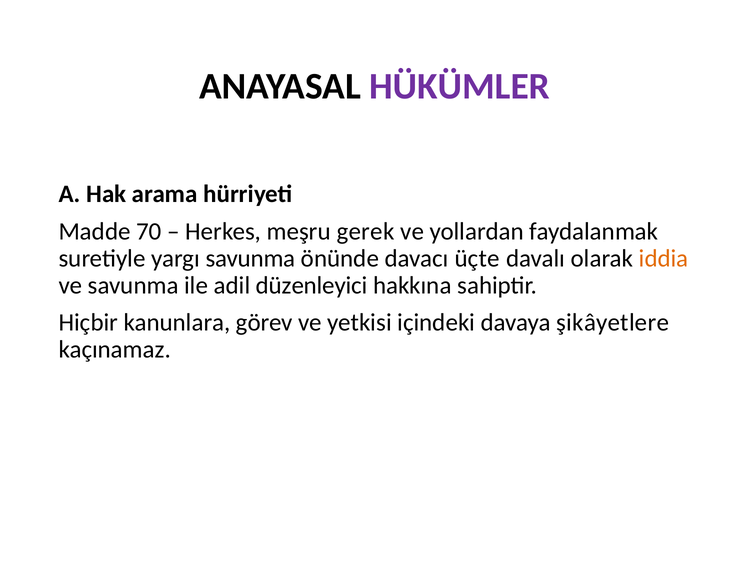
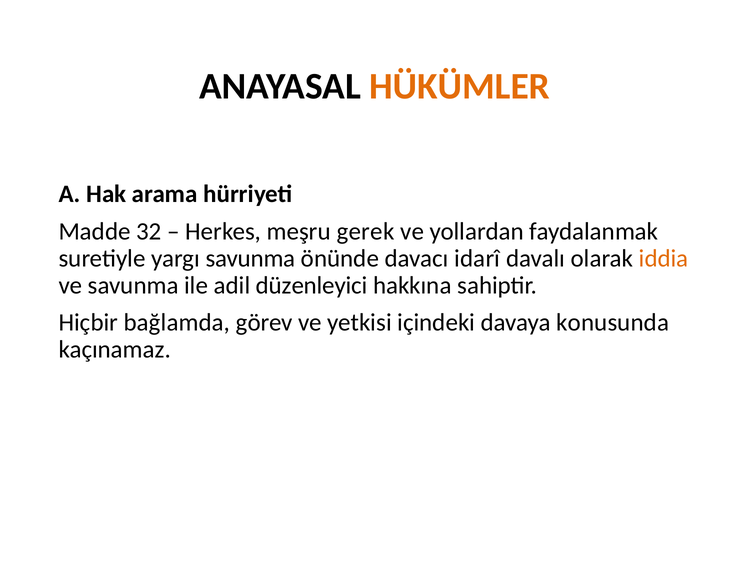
HÜKÜMLER colour: purple -> orange (460, 86)
70: 70 -> 32 (149, 231)
üçte: üçte -> idarî (477, 258)
kanunlara: kanunlara -> bağlamda (177, 322)
şikâyetlere: şikâyetlere -> konusunda (613, 322)
